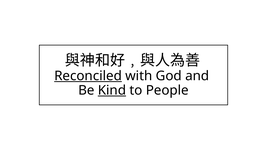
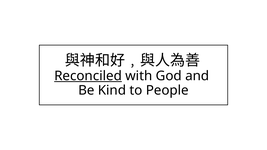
Kind underline: present -> none (112, 90)
